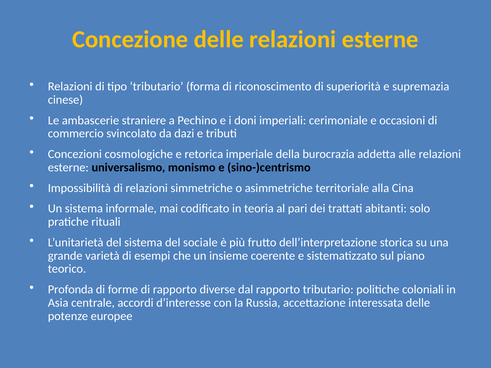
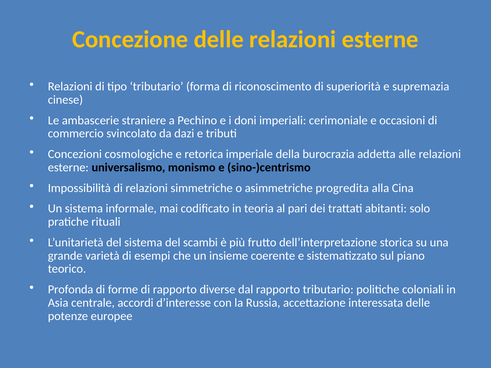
territoriale: territoriale -> progredita (342, 188)
sociale: sociale -> scambi (200, 243)
